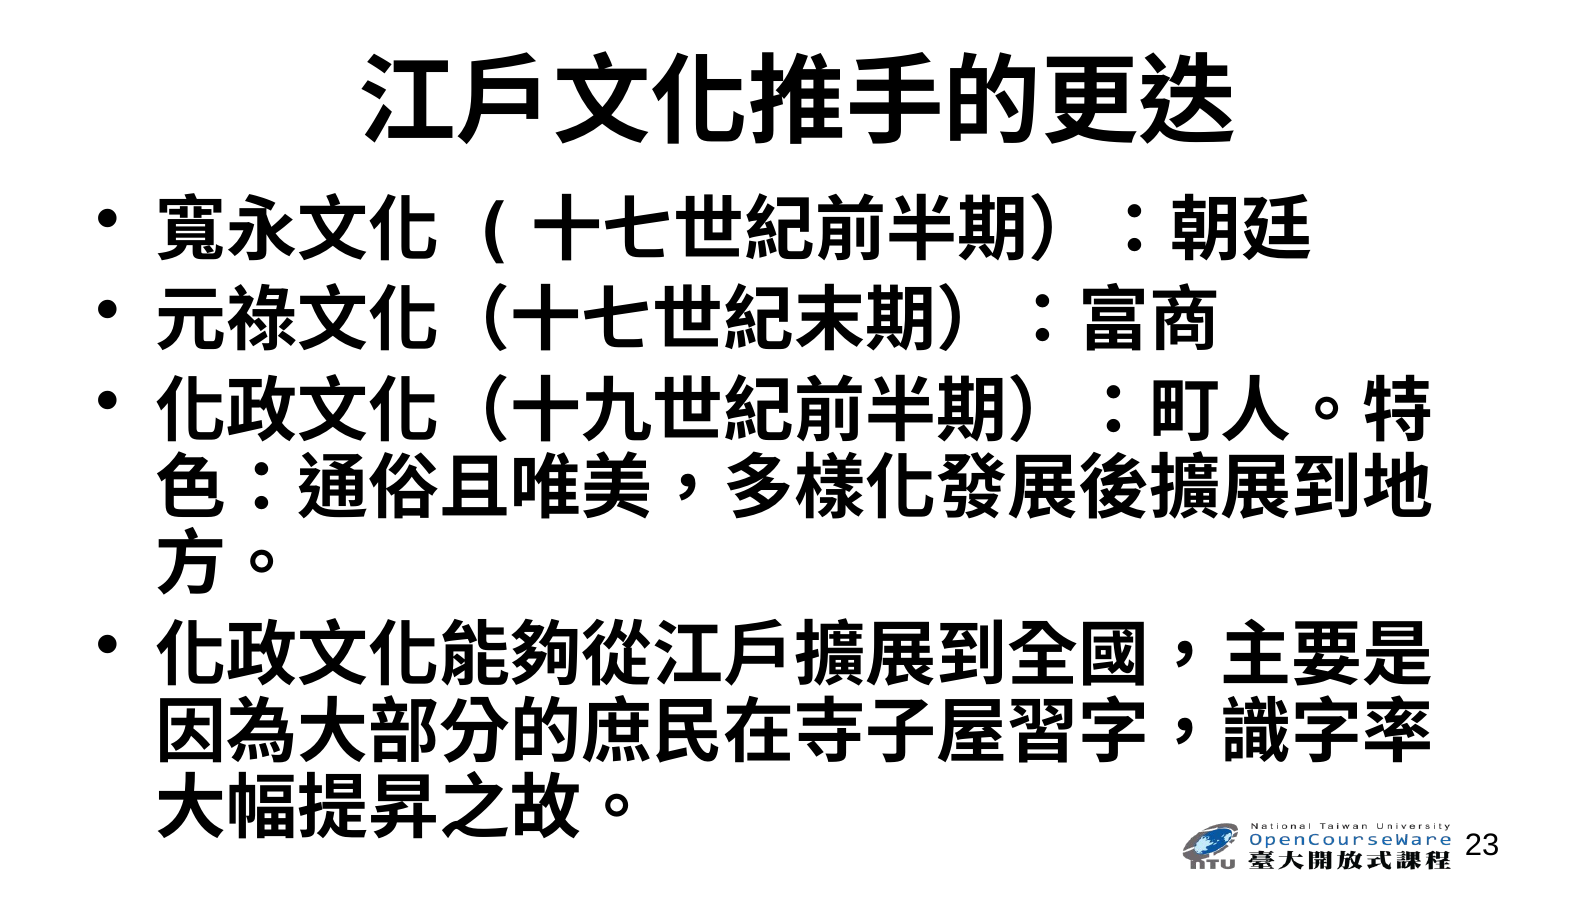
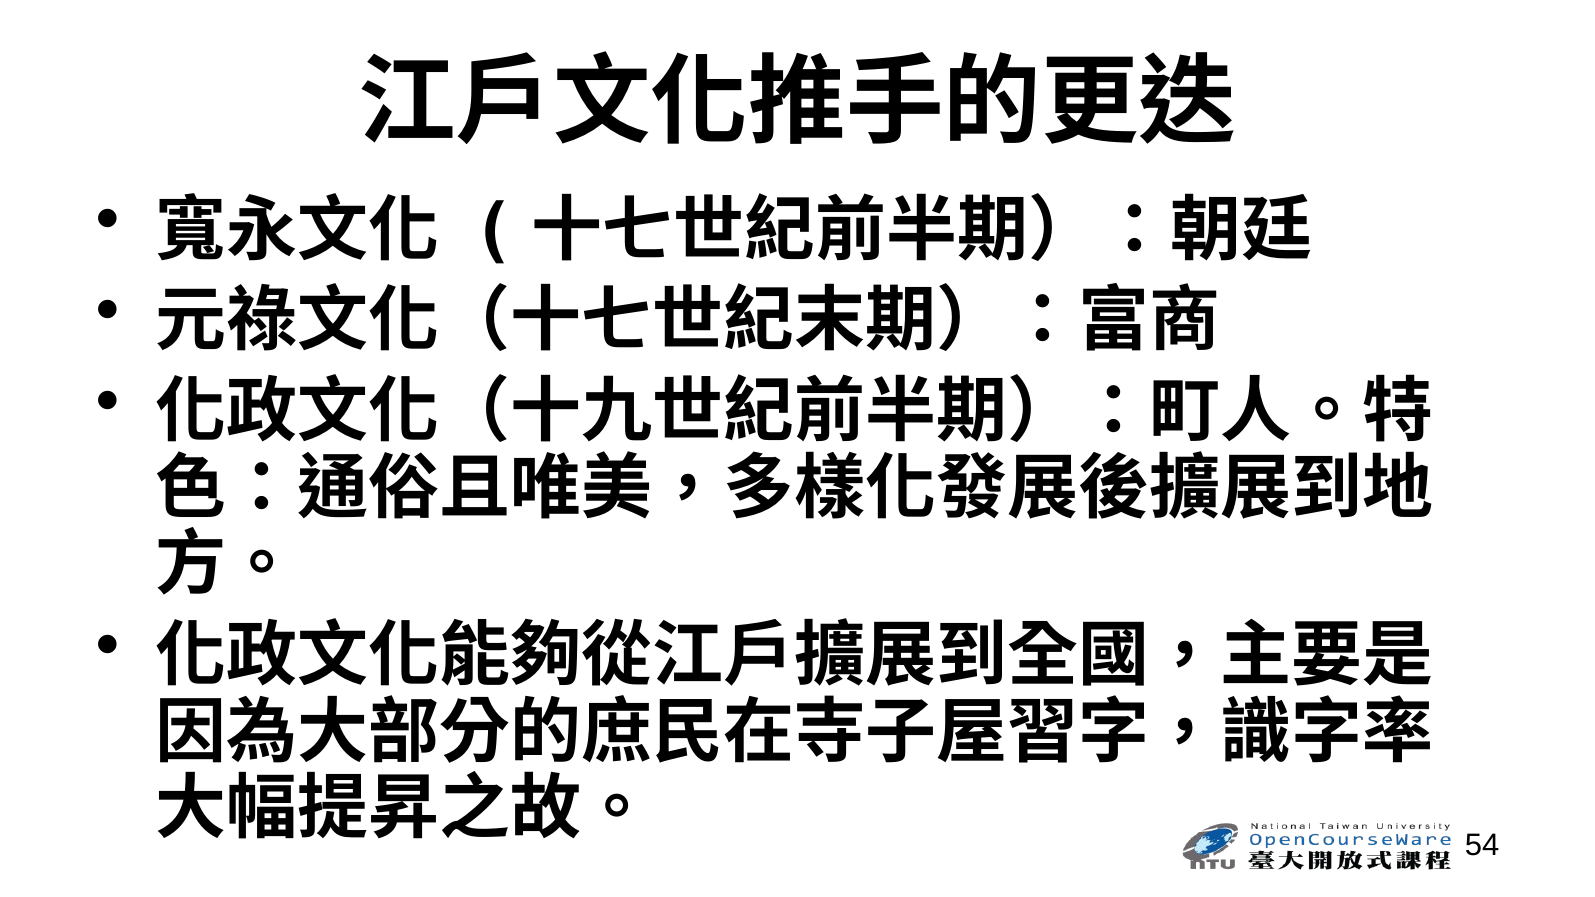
23: 23 -> 54 (1482, 846)
